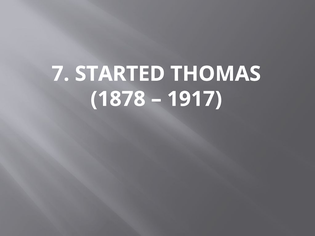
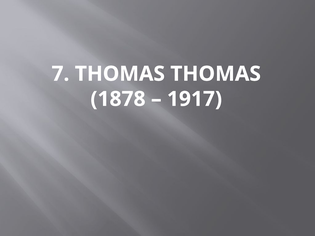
7 STARTED: STARTED -> THOMAS (120, 74)
